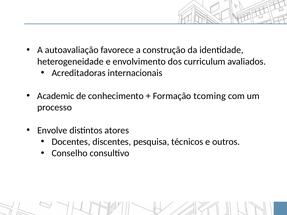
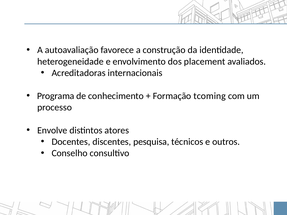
curriculum: curriculum -> placement (205, 62)
Academic: Academic -> Programa (56, 96)
